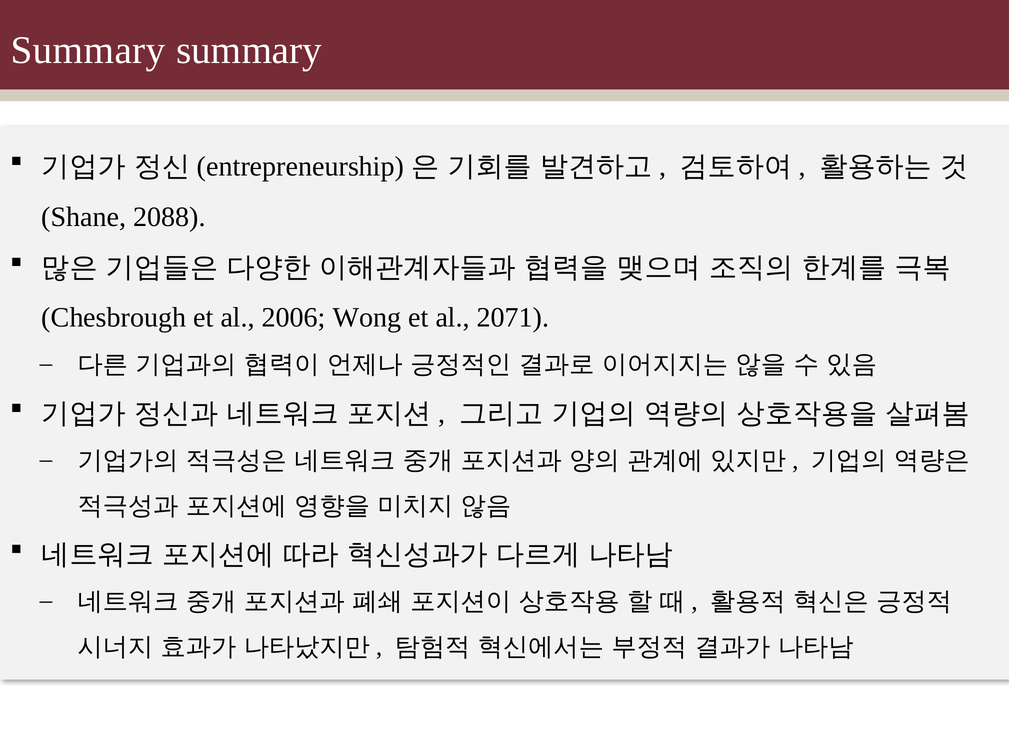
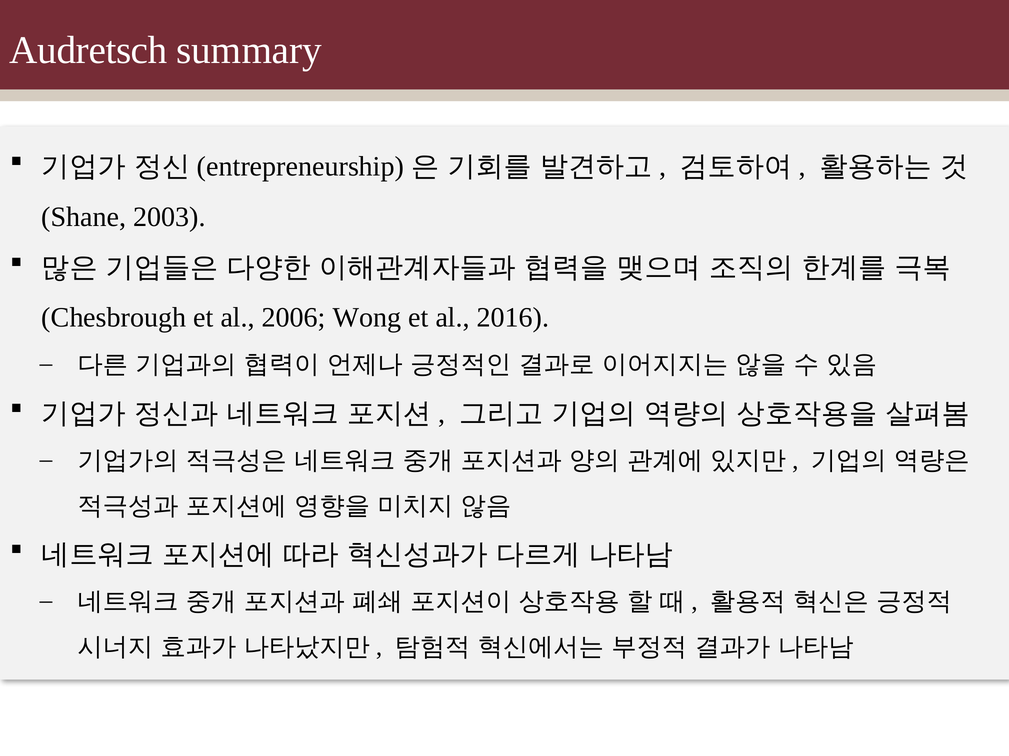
Summary: Summary -> Audretsch (88, 50)
2088: 2088 -> 2003 (170, 217)
2071: 2071 -> 2016 (513, 318)
